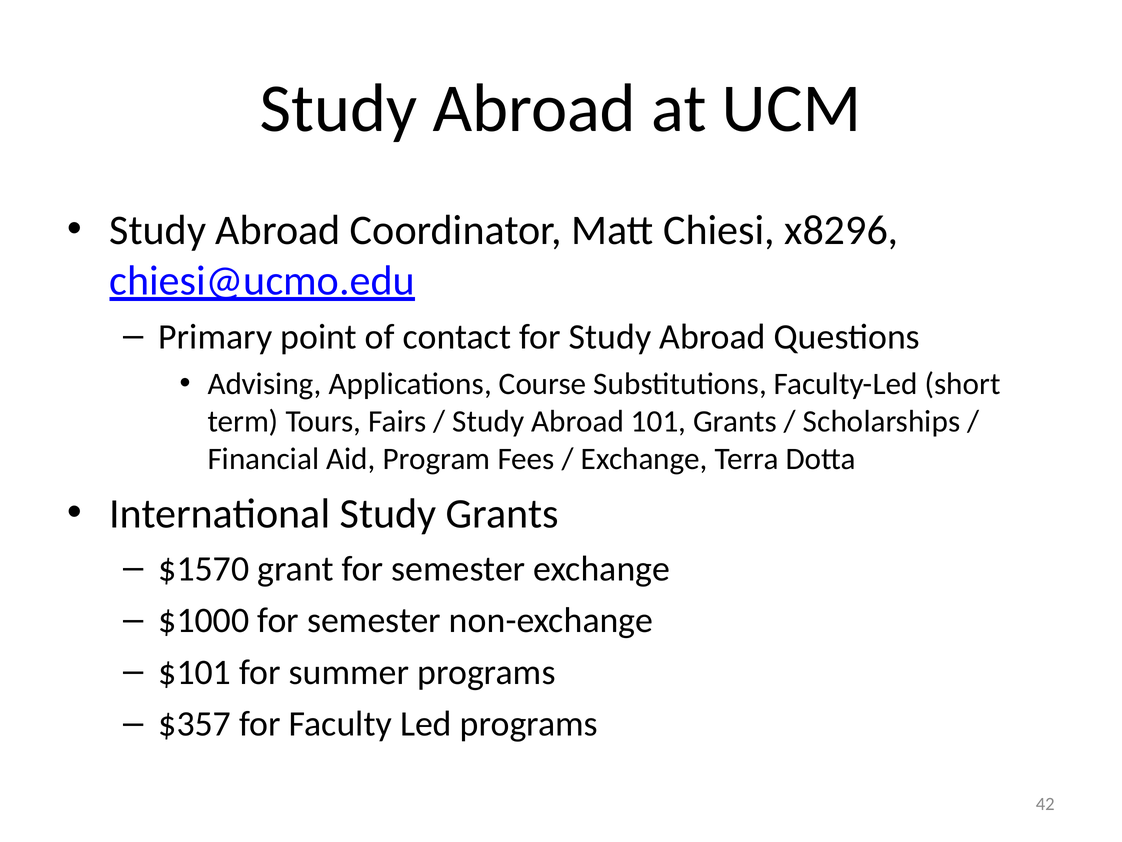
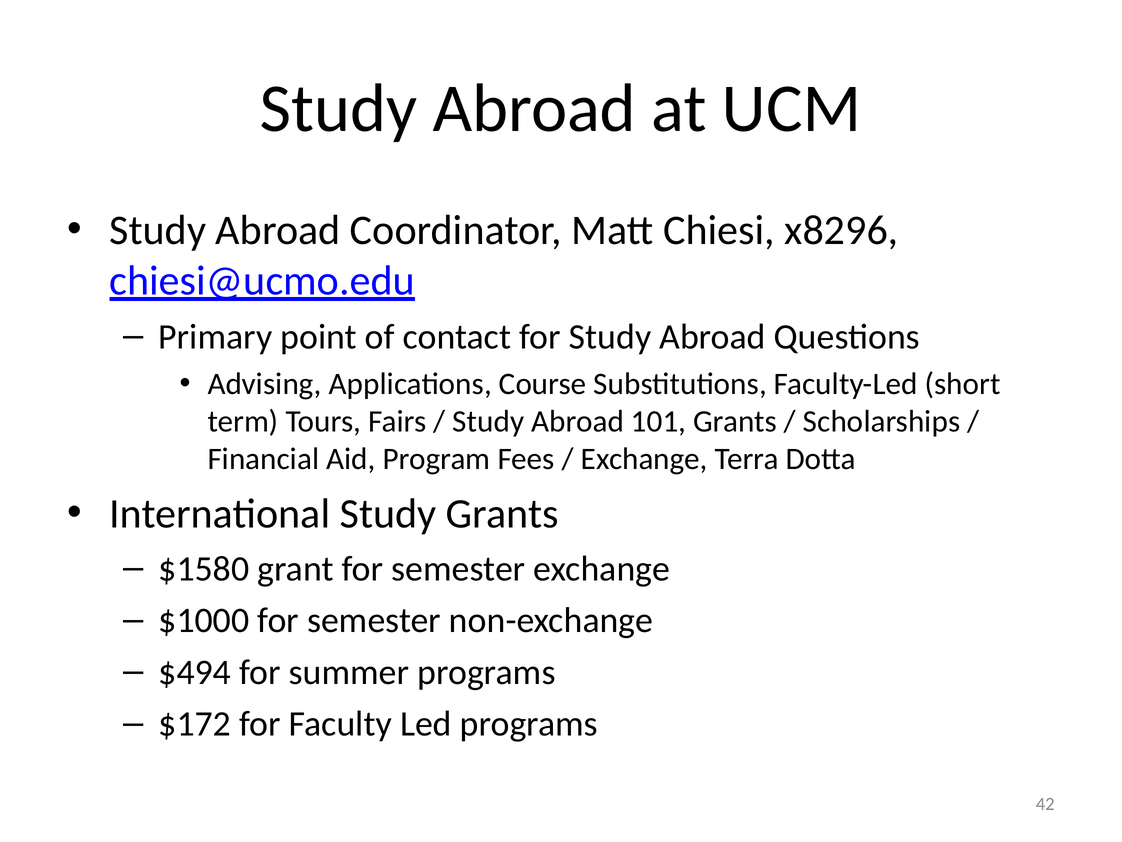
$1570: $1570 -> $1580 (204, 568)
$101: $101 -> $494 (195, 672)
$357: $357 -> $172 (195, 724)
